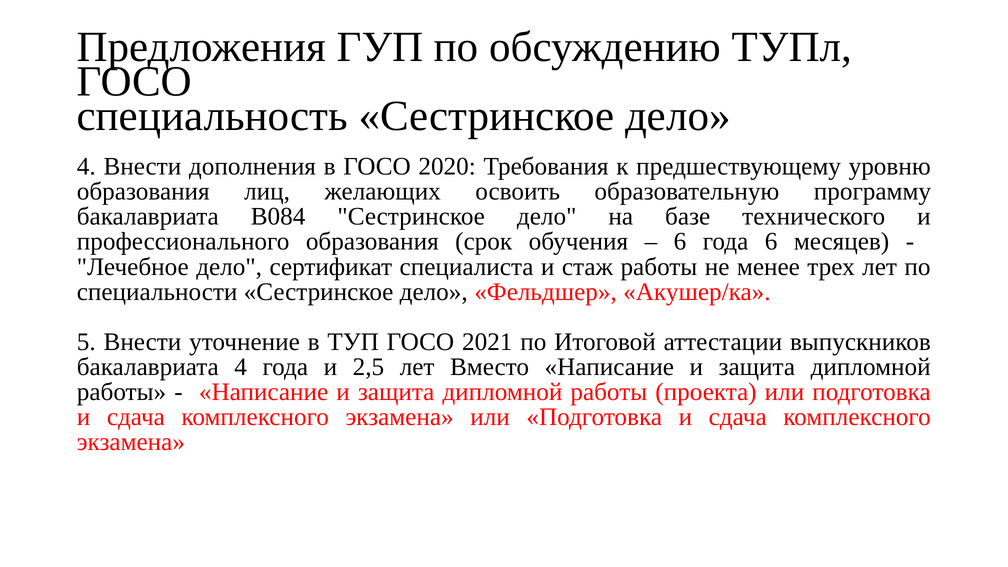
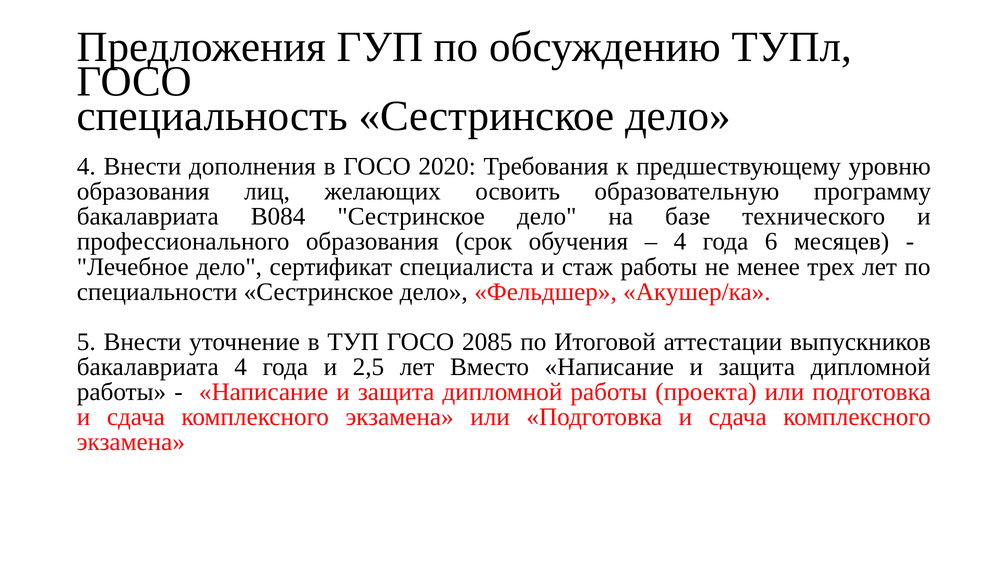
6: 6 -> 4 (680, 242)
2021: 2021 -> 2085 (487, 342)
